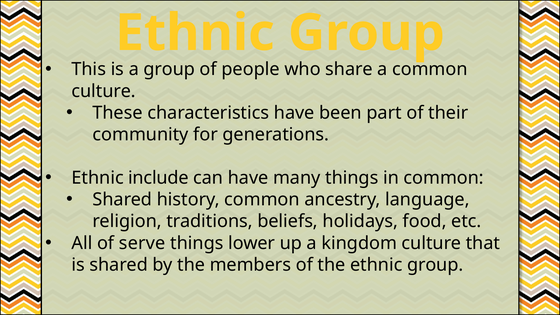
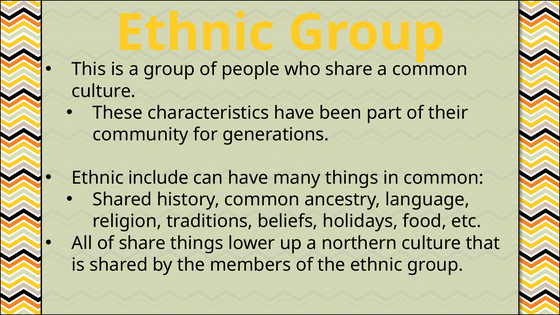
of serve: serve -> share (142, 243)
kingdom: kingdom -> northern (359, 243)
